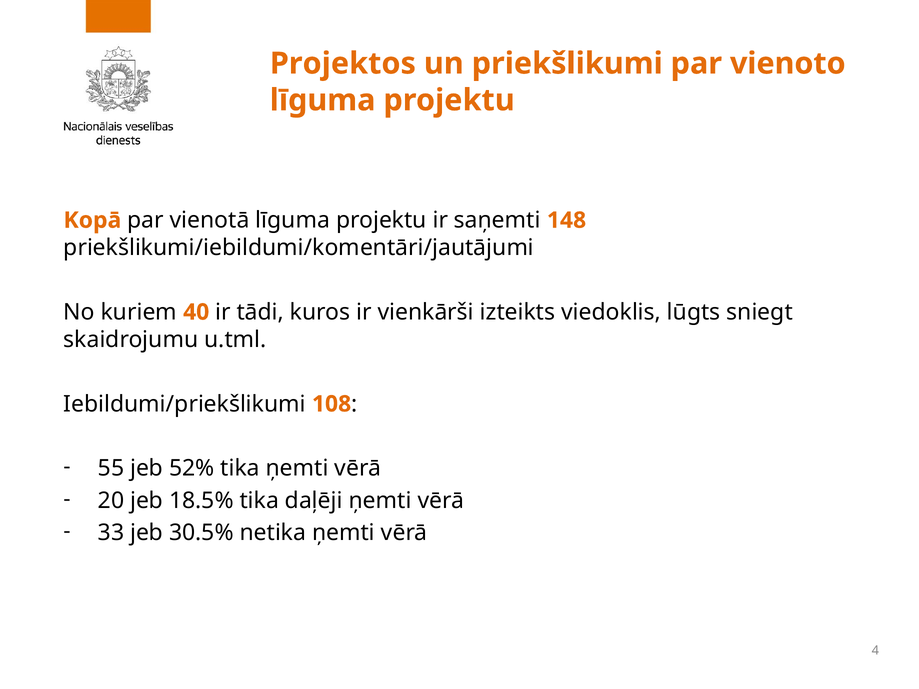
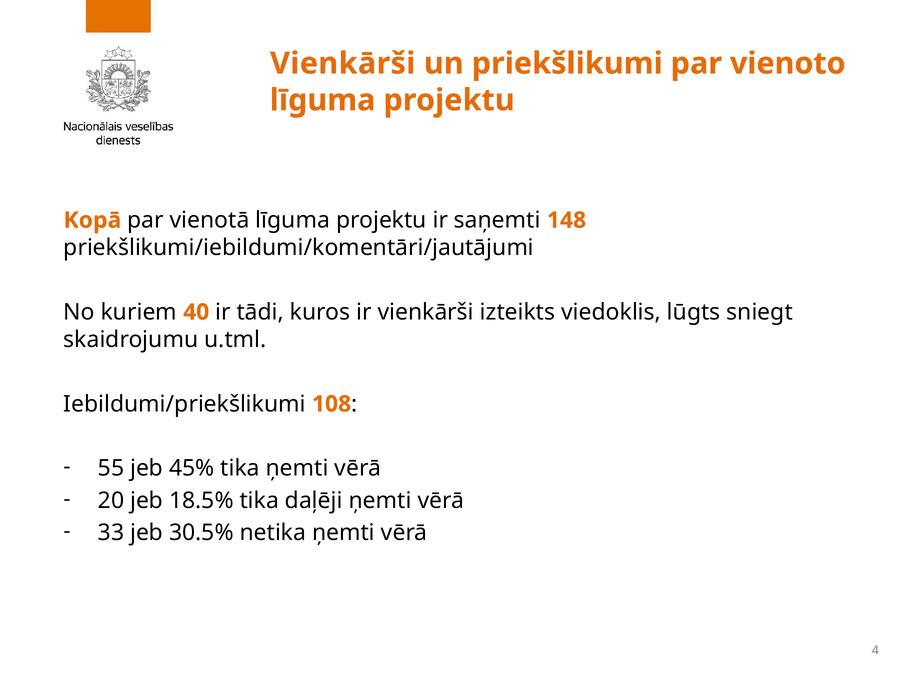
Projektos: Projektos -> Vienkārši (343, 64)
52%: 52% -> 45% (192, 468)
